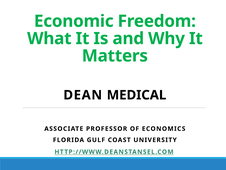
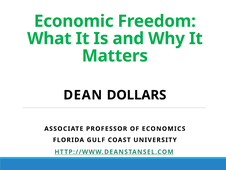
MEDICAL: MEDICAL -> DOLLARS (137, 95)
